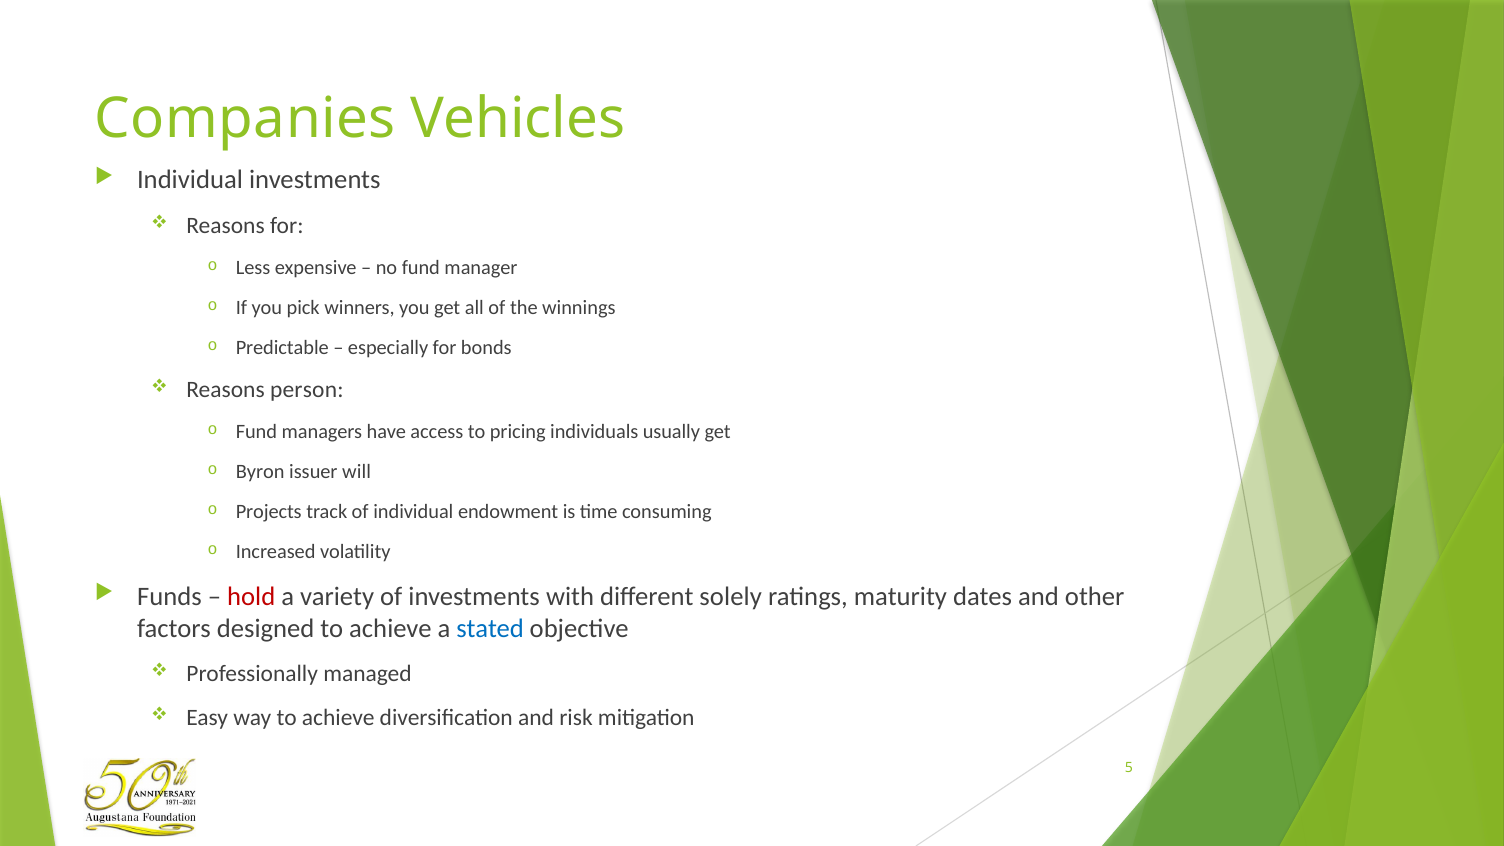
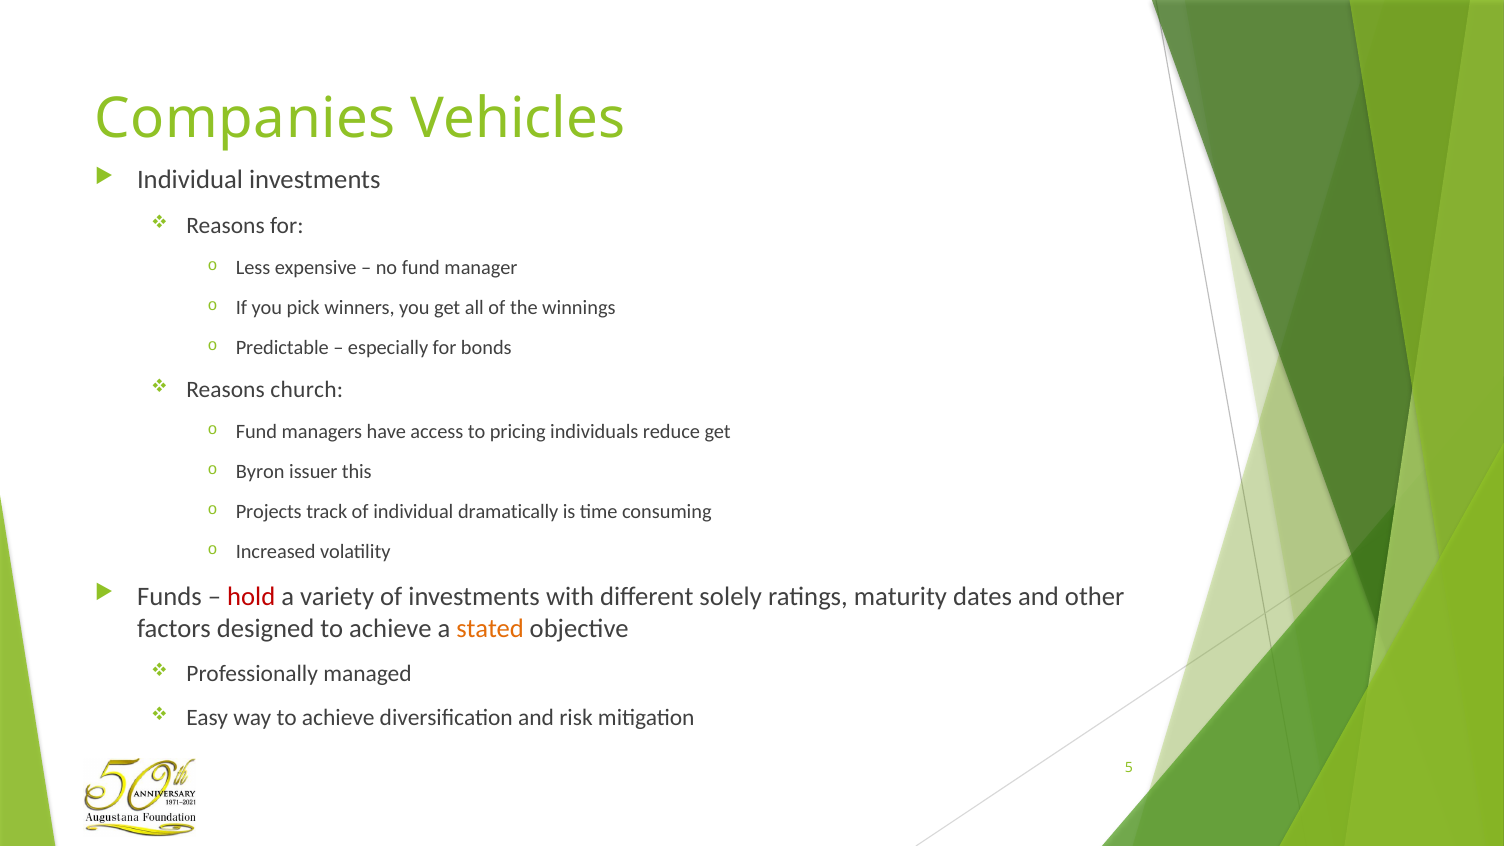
person: person -> church (307, 390)
usually: usually -> reduce (671, 432)
will: will -> this (357, 472)
endowment: endowment -> dramatically (508, 512)
stated colour: blue -> orange (490, 628)
